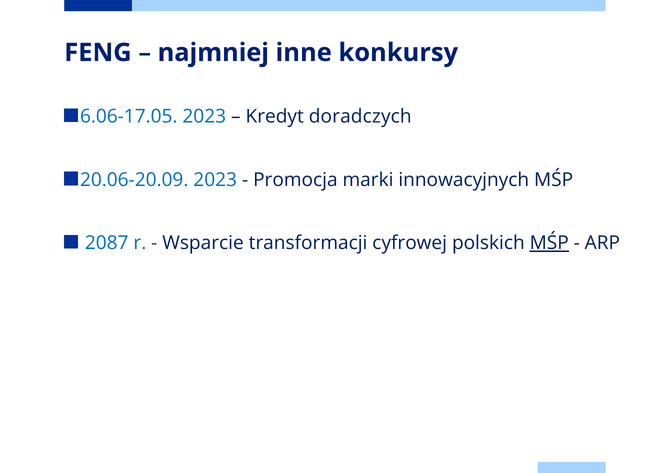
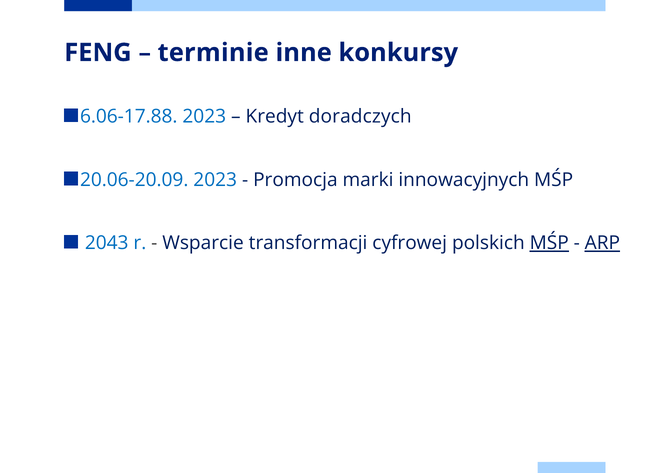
najmniej: najmniej -> terminie (213, 53)
6.06-17.05: 6.06-17.05 -> 6.06-17.88 (129, 117)
2087: 2087 -> 2043 (107, 243)
ARP underline: none -> present (602, 243)
